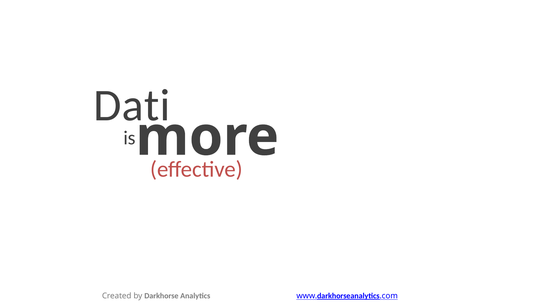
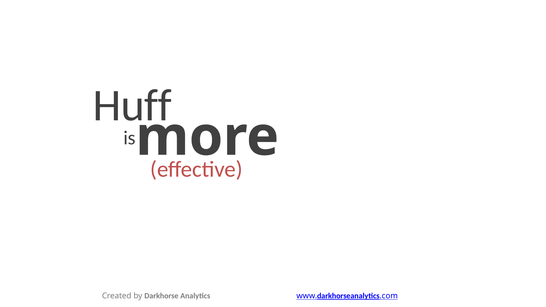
Dati: Dati -> Huff (132, 106)
